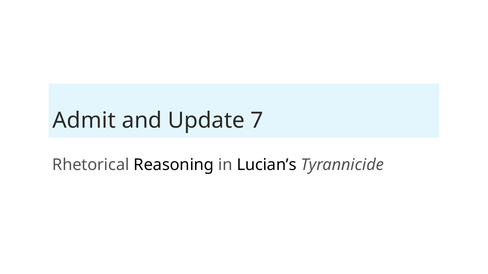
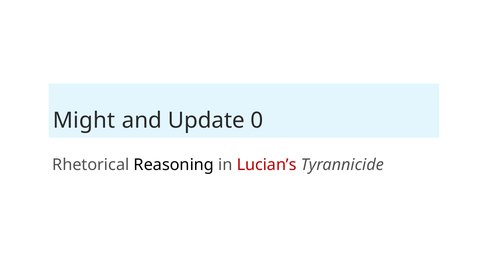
Admit: Admit -> Might (84, 121)
7: 7 -> 0 (257, 121)
Lucian’s colour: black -> red (267, 165)
